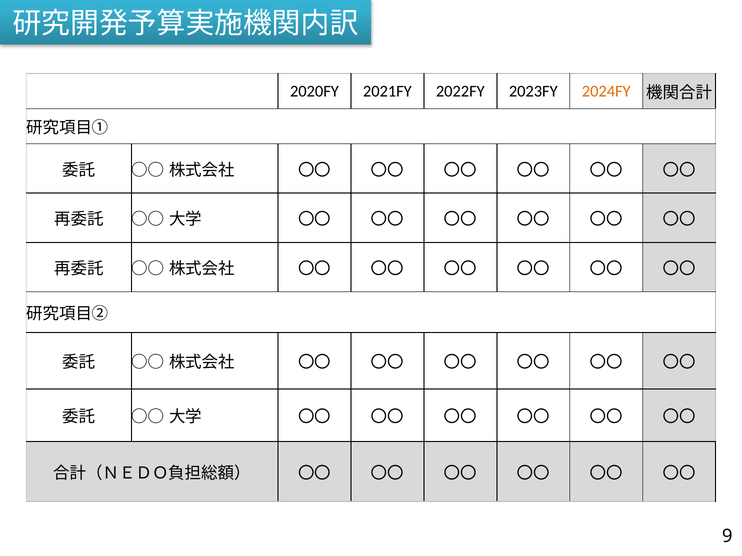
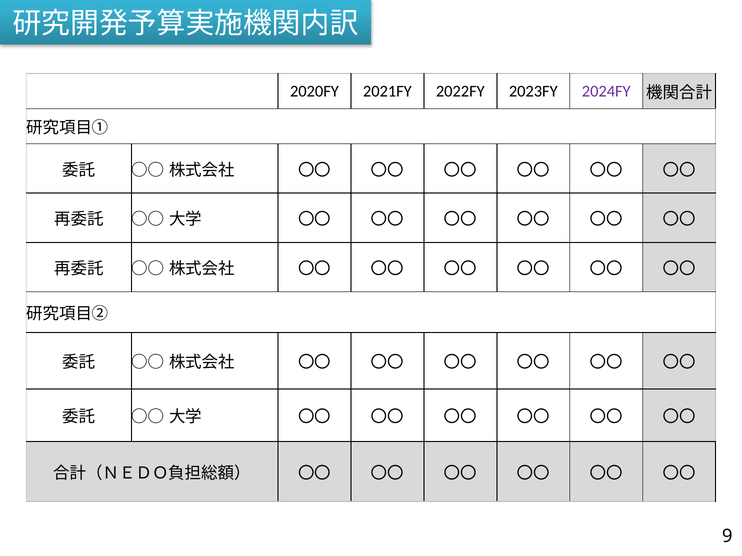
2024FY colour: orange -> purple (606, 91)
